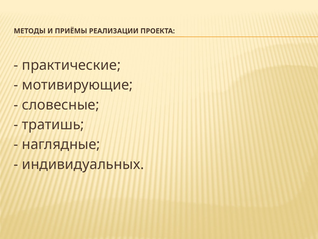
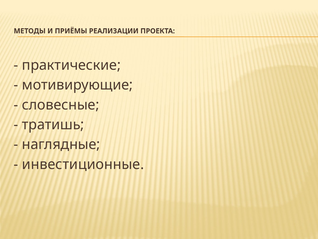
индивидуальных: индивидуальных -> инвестиционные (83, 164)
